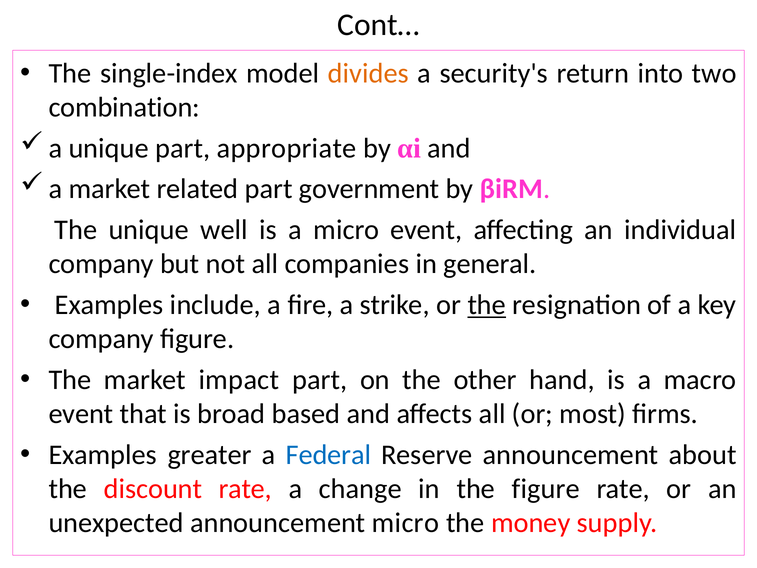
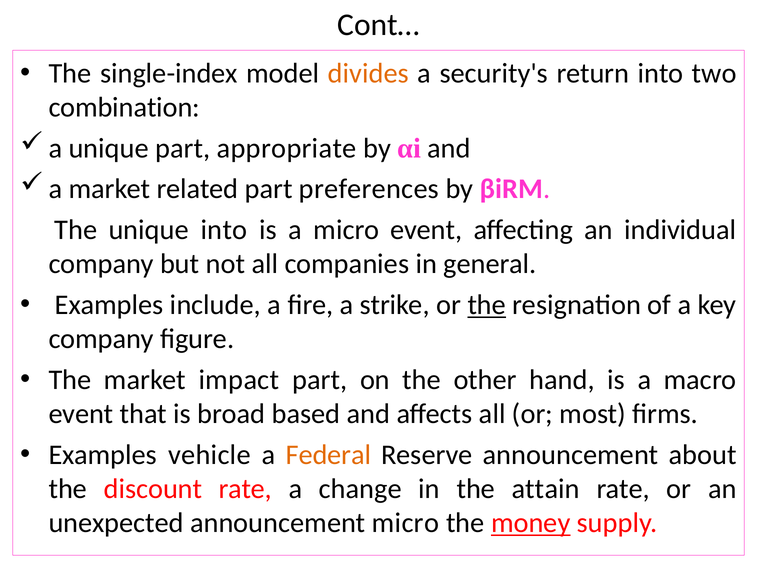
government: government -> preferences (369, 189)
unique well: well -> into (224, 230)
greater: greater -> vehicle (209, 455)
Federal colour: blue -> orange (328, 455)
the figure: figure -> attain (546, 489)
money underline: none -> present (531, 523)
